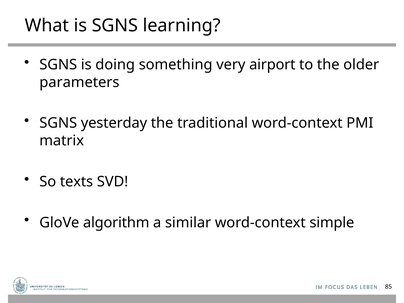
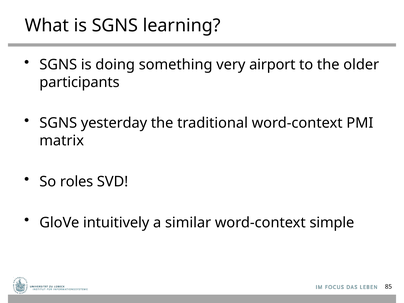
parameters: parameters -> participants (80, 82)
texts: texts -> roles (77, 182)
algorithm: algorithm -> intuitively (116, 223)
